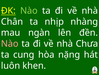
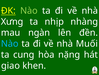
Chân: Chân -> Xưng (12, 22)
Nào colour: pink -> light blue (10, 43)
Chưa: Chưa -> Muối (87, 43)
luôn: luôn -> giao (10, 65)
